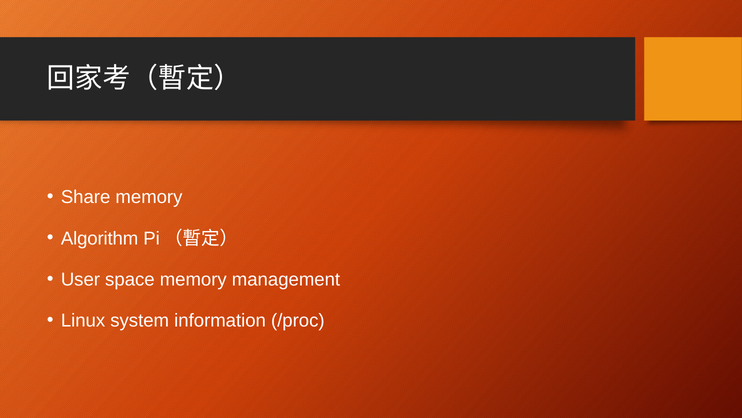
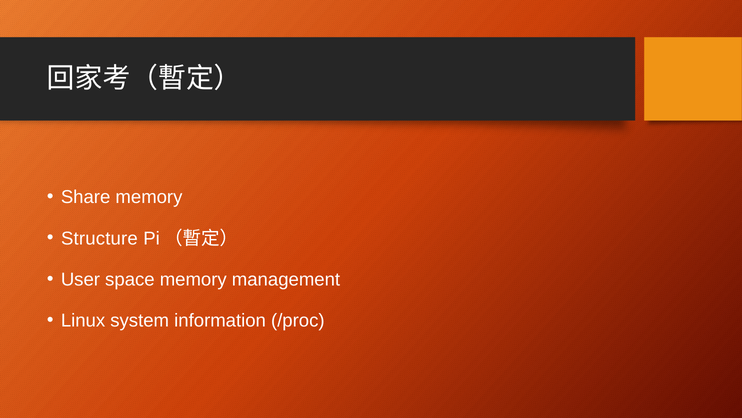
Algorithm: Algorithm -> Structure (99, 238)
